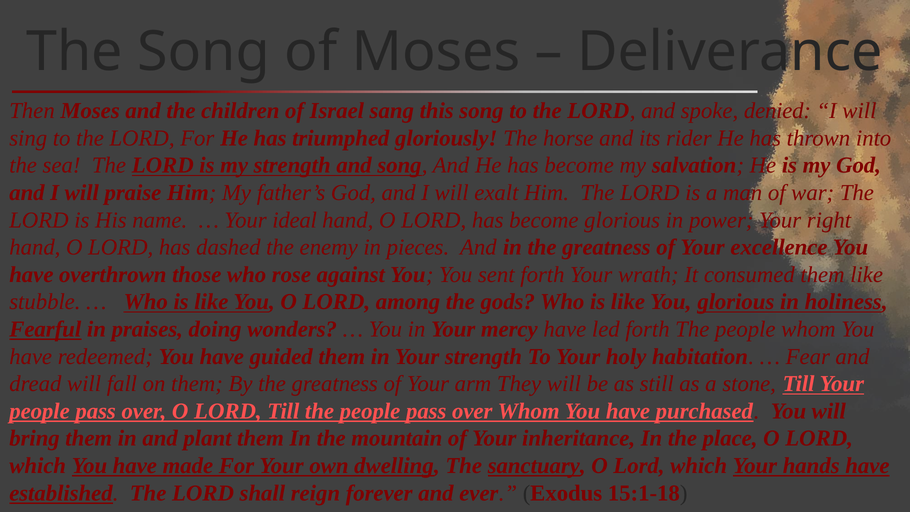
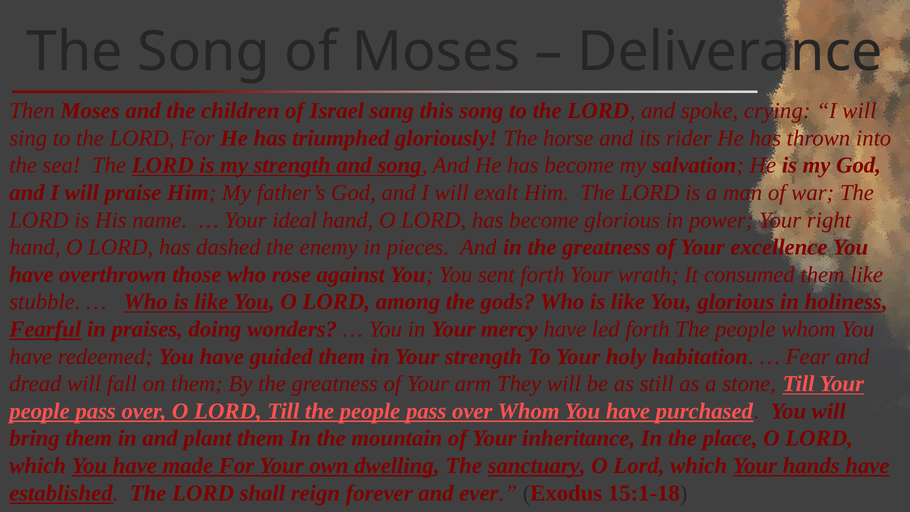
denied: denied -> crying (777, 111)
